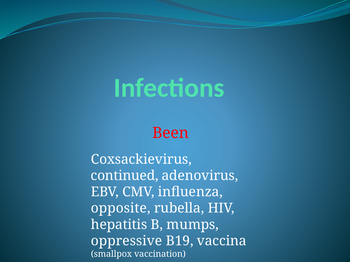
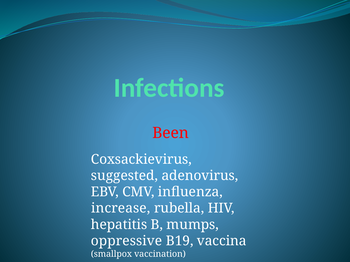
continued: continued -> suggested (124, 176)
opposite: opposite -> increase (121, 209)
